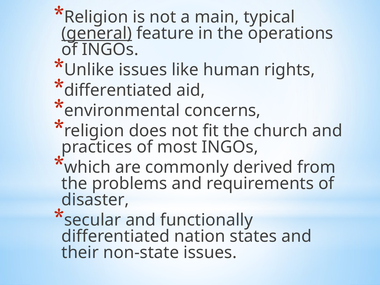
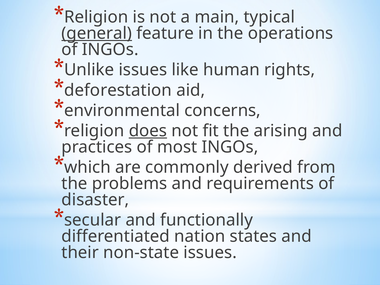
differentiated: differentiated -> deforestation (118, 90)
does underline: none -> present (148, 131)
church: church -> arising (281, 131)
